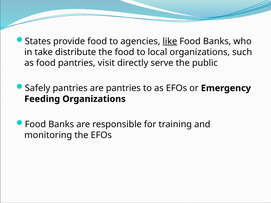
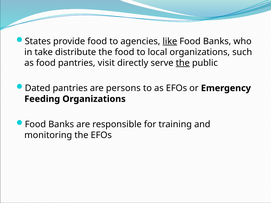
the underline: none -> present (183, 63)
Safely: Safely -> Dated (38, 88)
are pantries: pantries -> persons (123, 88)
